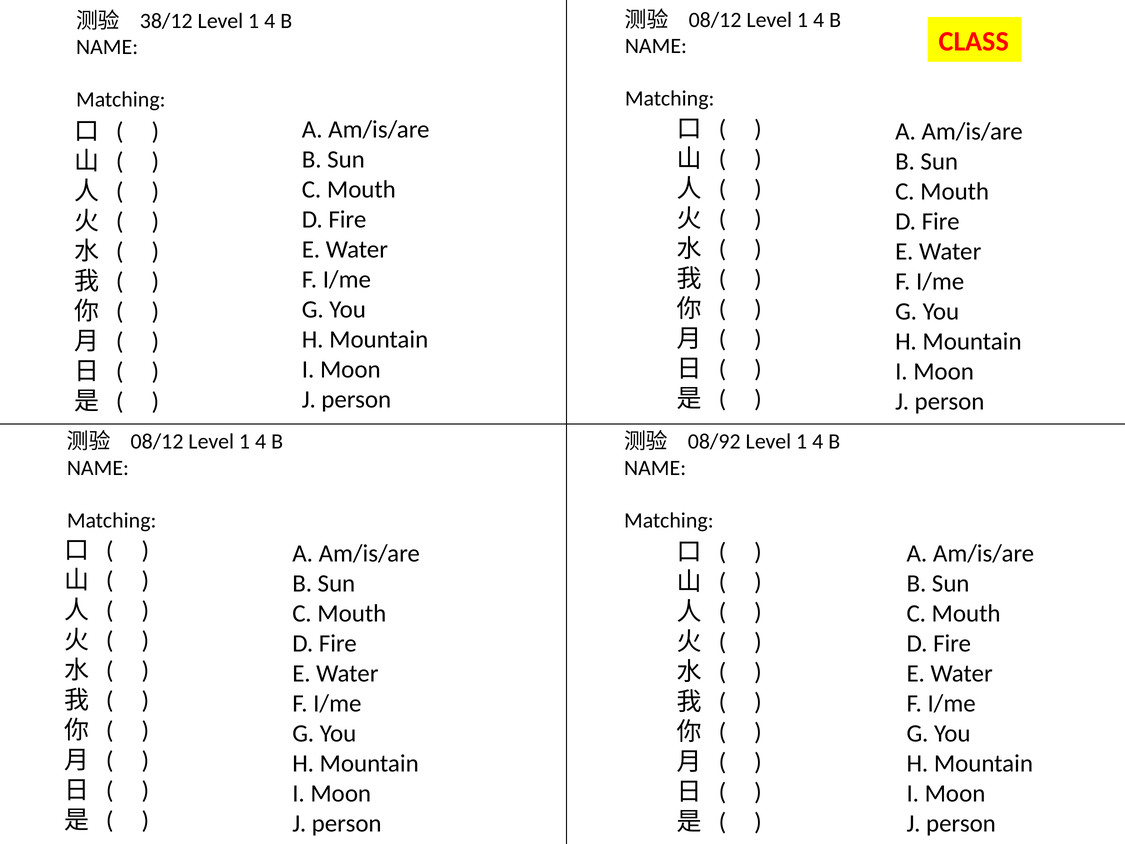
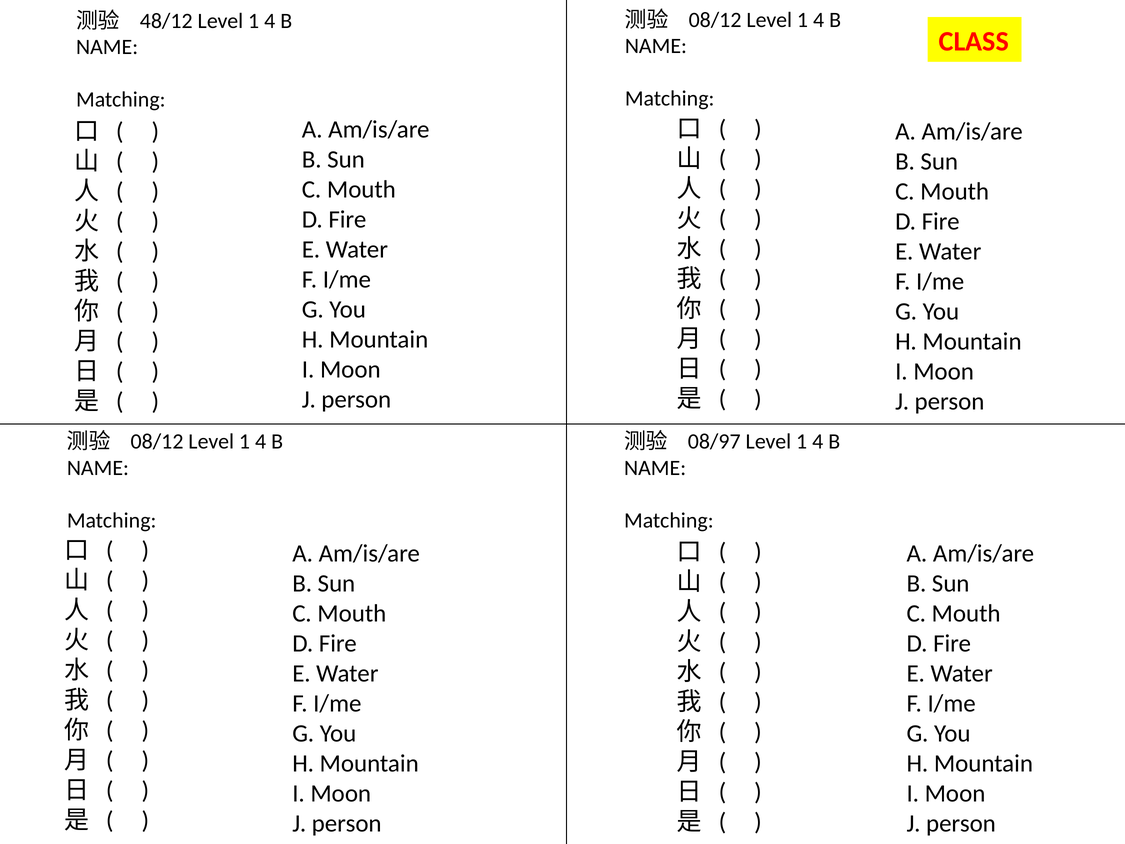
38/12: 38/12 -> 48/12 (166, 21)
08/92: 08/92 -> 08/97 (714, 441)
